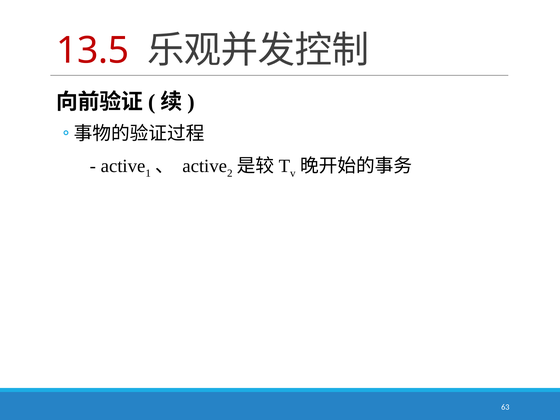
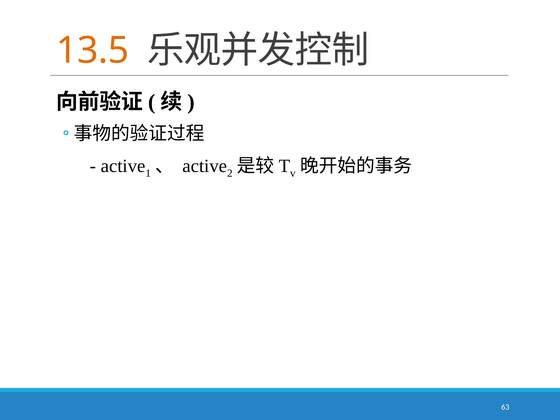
13.5 colour: red -> orange (93, 50)
